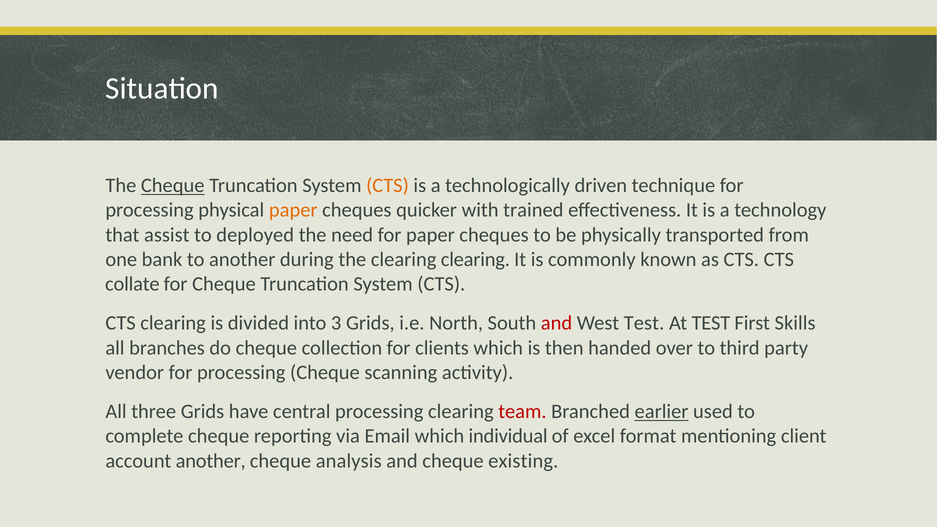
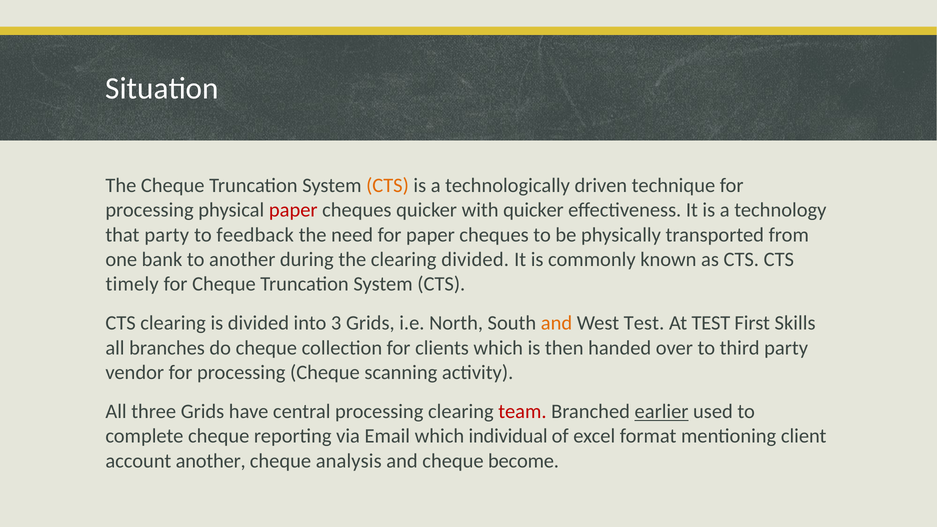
Cheque underline: present -> none (173, 186)
paper colour: orange -> red (293, 210)
with trained: trained -> quicker (533, 210)
that assist: assist -> party (167, 235)
deployed: deployed -> feedback (255, 235)
clearing clearing: clearing -> divided (475, 259)
collate: collate -> timely (132, 284)
and colour: red -> orange (557, 323)
existing: existing -> become (523, 461)
